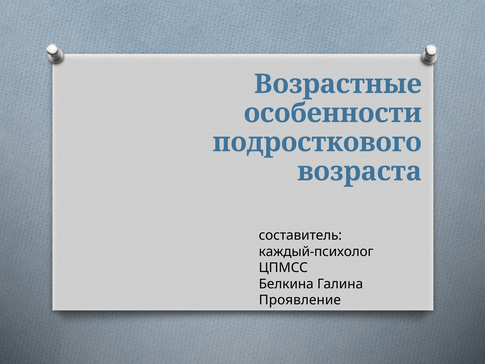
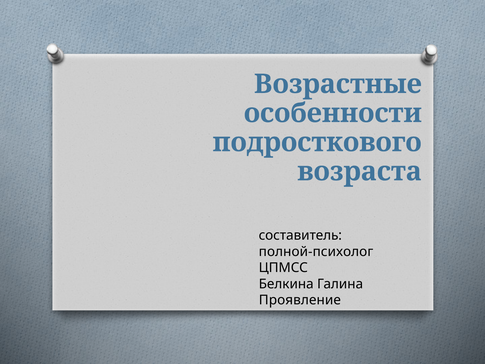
каждый-психолог: каждый-психолог -> полной-психолог (316, 251)
